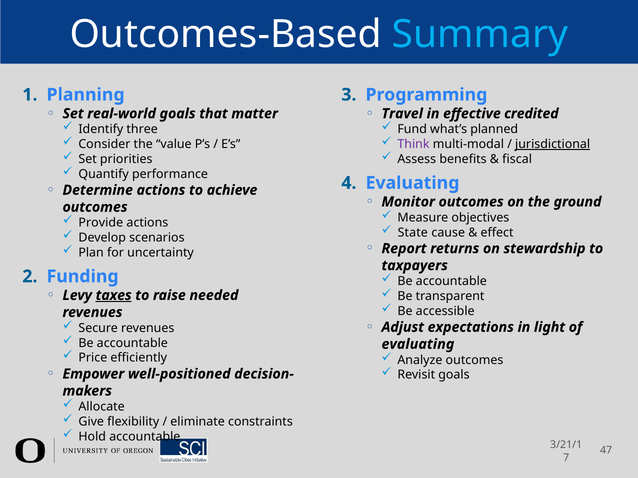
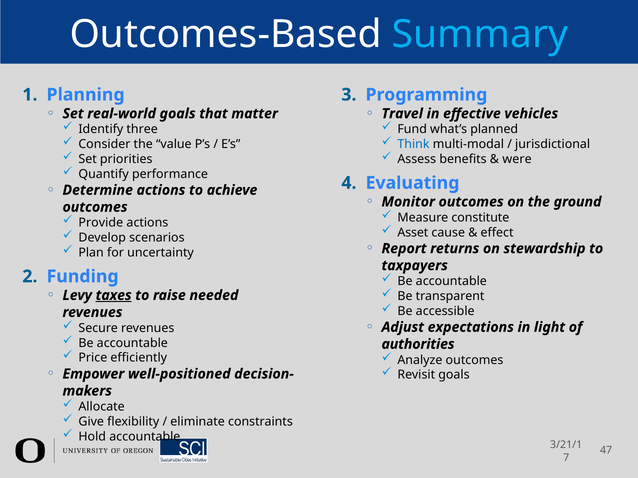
credited: credited -> vehicles (531, 114)
Think colour: purple -> blue (413, 144)
jurisdictional underline: present -> none (553, 144)
fiscal: fiscal -> were (517, 159)
objectives: objectives -> constitute (480, 218)
State: State -> Asset (413, 233)
evaluating: evaluating -> authorities (418, 344)
